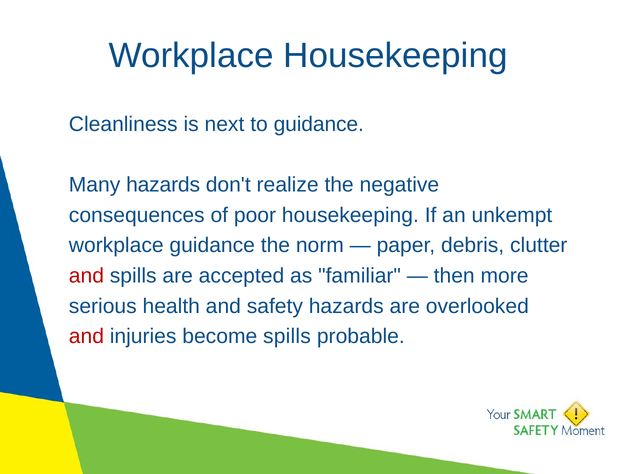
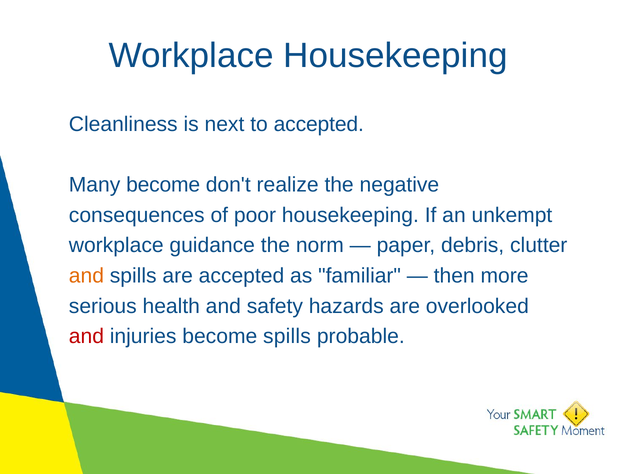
to guidance: guidance -> accepted (319, 124)
Many hazards: hazards -> become (163, 185)
and colour: red -> orange (86, 276)
